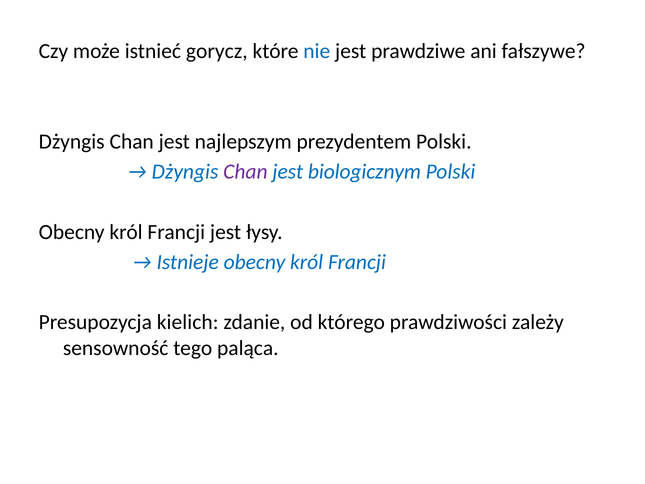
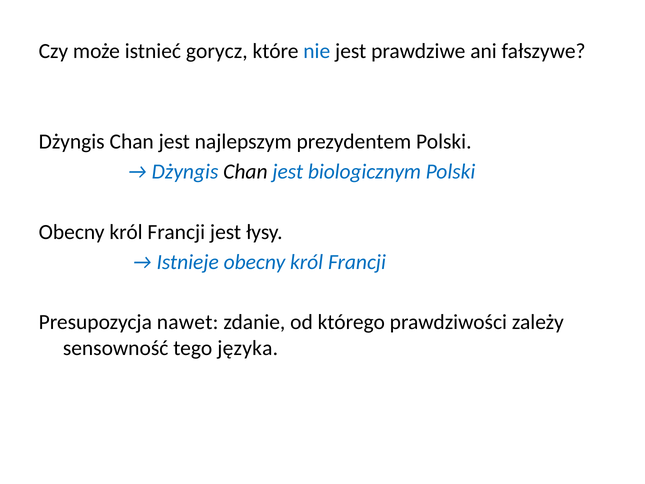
Chan colour: purple -> black (245, 172)
kielich: kielich -> nawet (188, 322)
paląca: paląca -> języka (248, 348)
